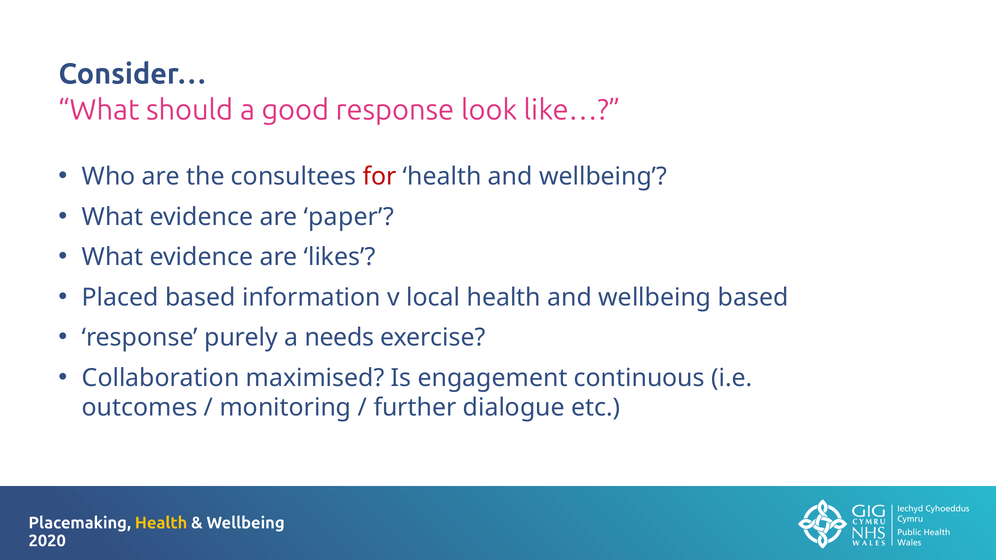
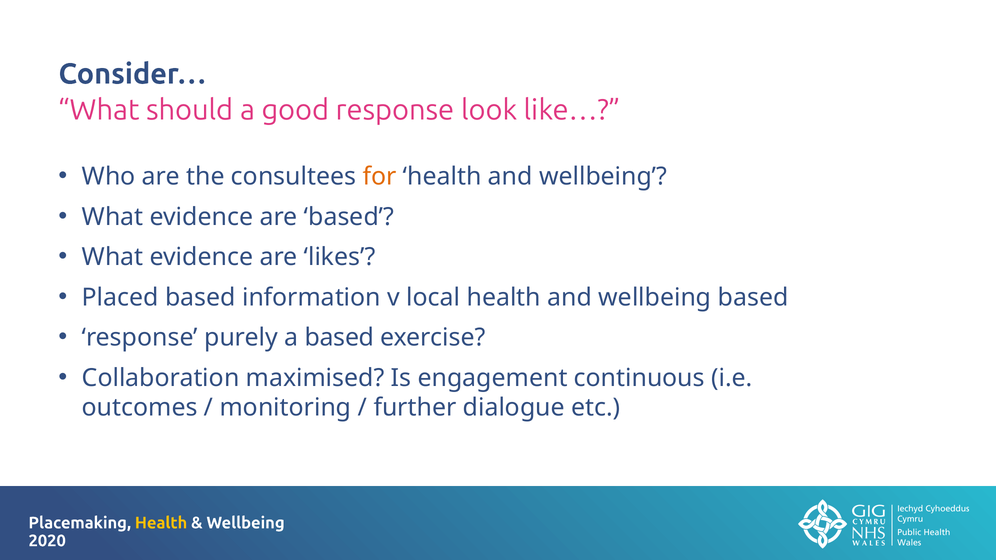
for colour: red -> orange (380, 177)
are paper: paper -> based (349, 217)
a needs: needs -> based (339, 338)
